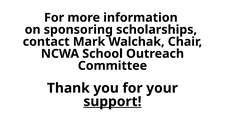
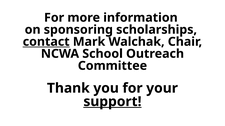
contact underline: none -> present (46, 42)
